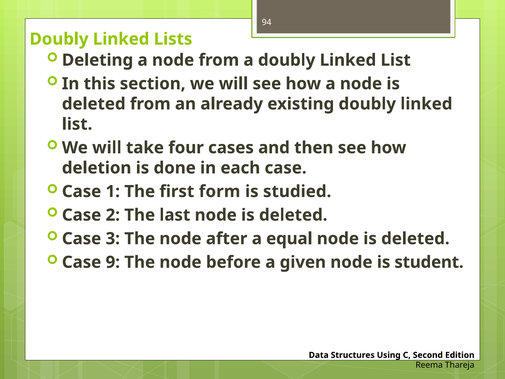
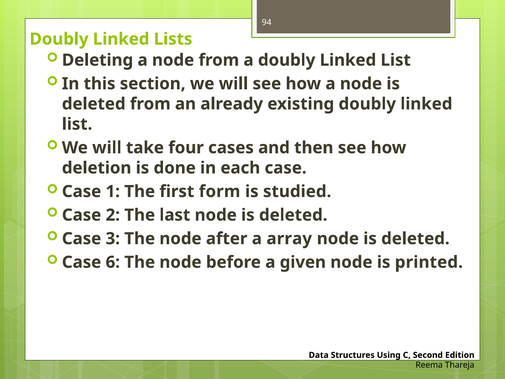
equal: equal -> array (289, 238)
9: 9 -> 6 (113, 262)
student: student -> printed (429, 262)
